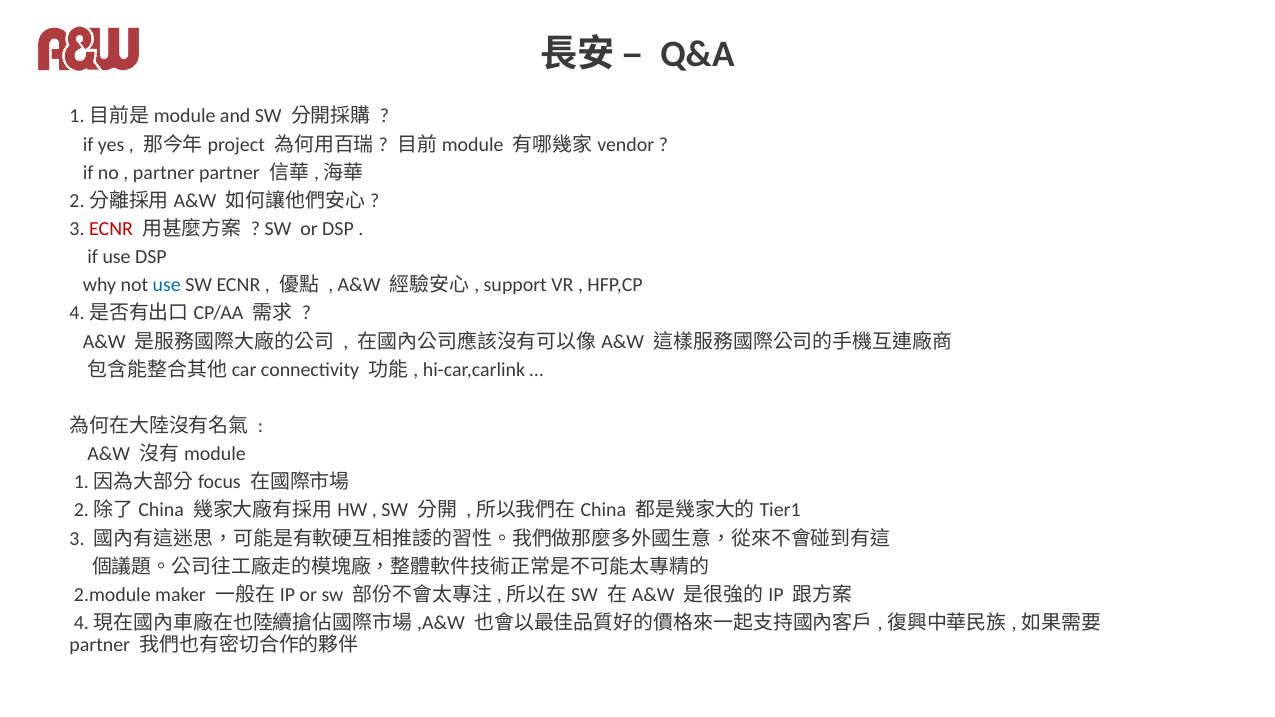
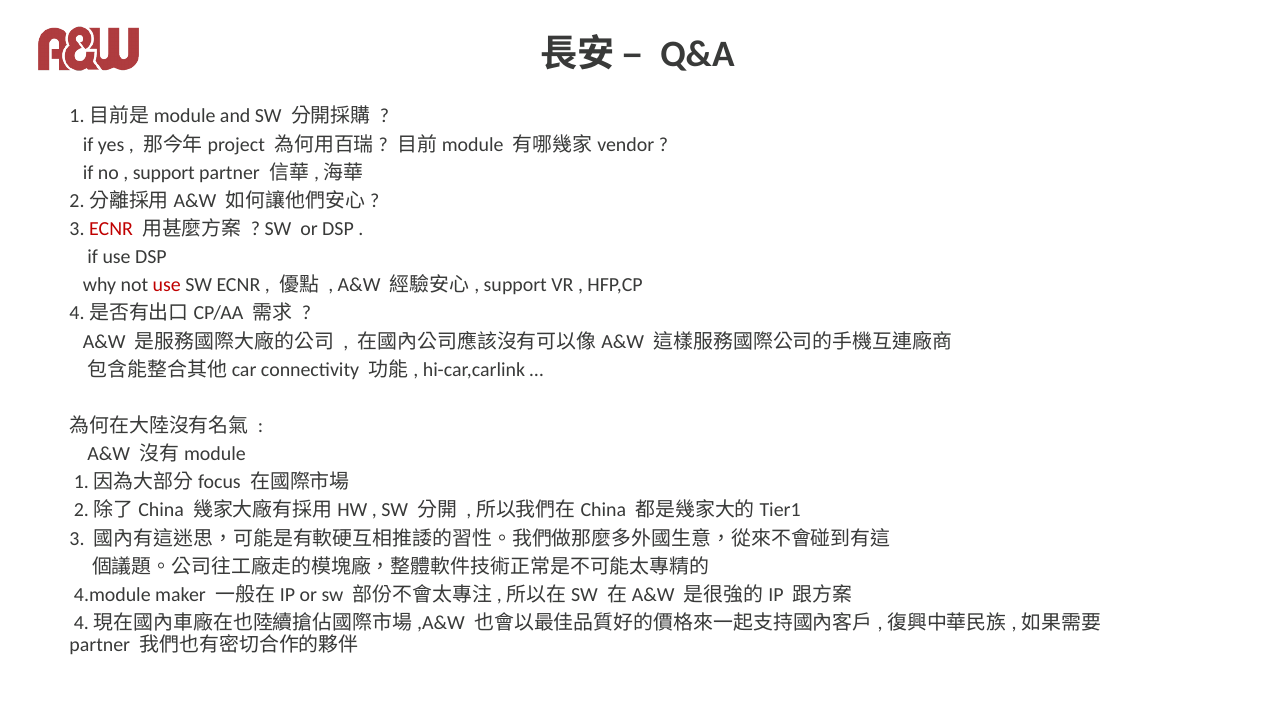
partner: partner -> support (164, 173)
use colour: blue -> red (167, 285)
2.module: 2.module -> 4.module (112, 595)
